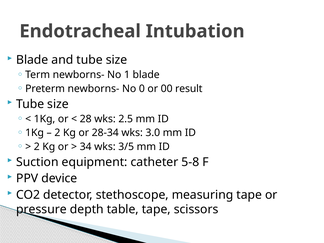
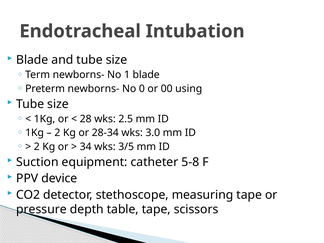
result: result -> using (189, 89)
